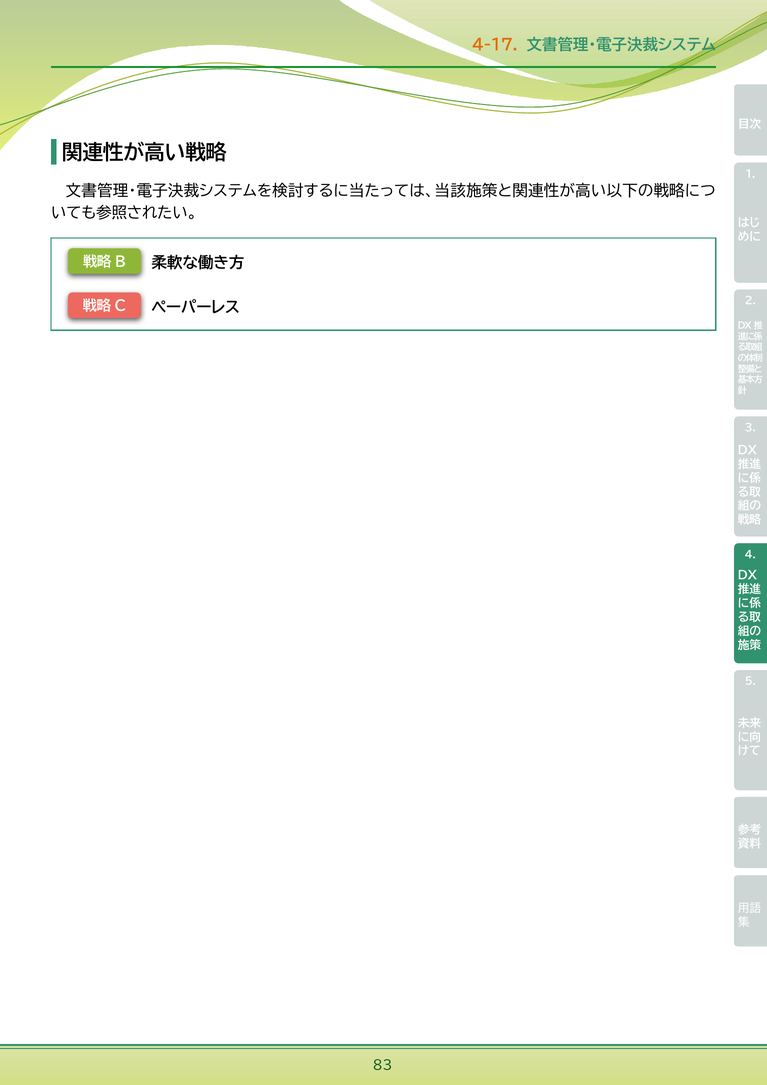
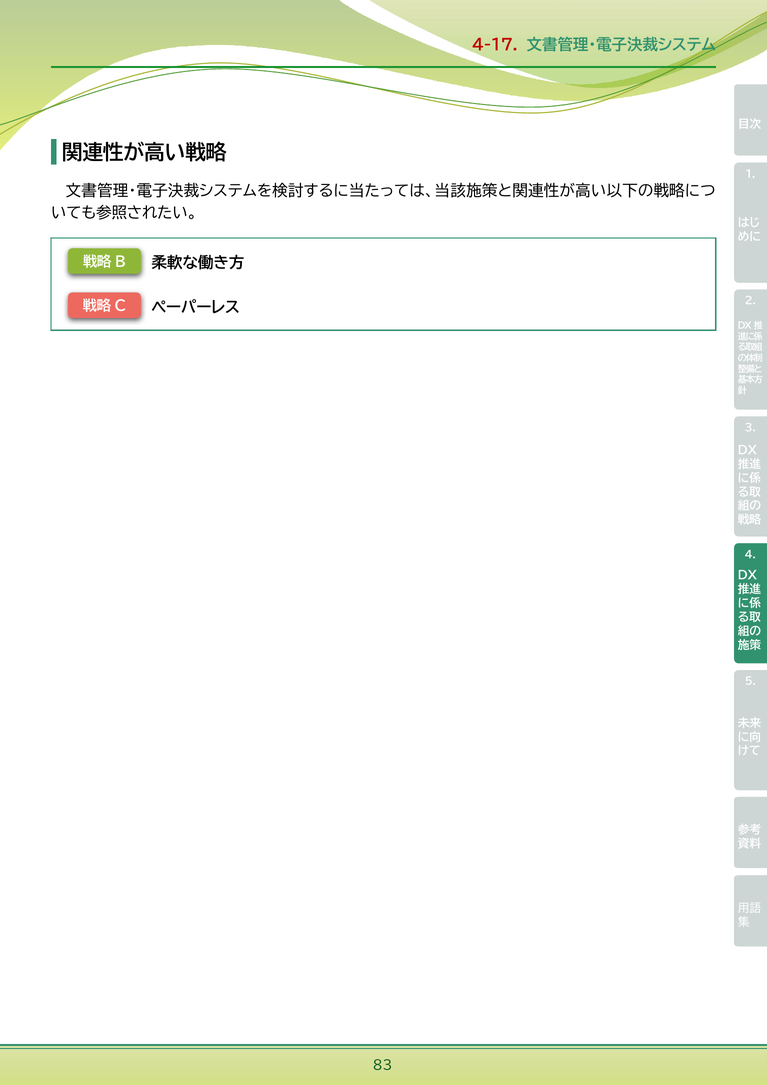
4-17 colour: orange -> red (495, 45)
